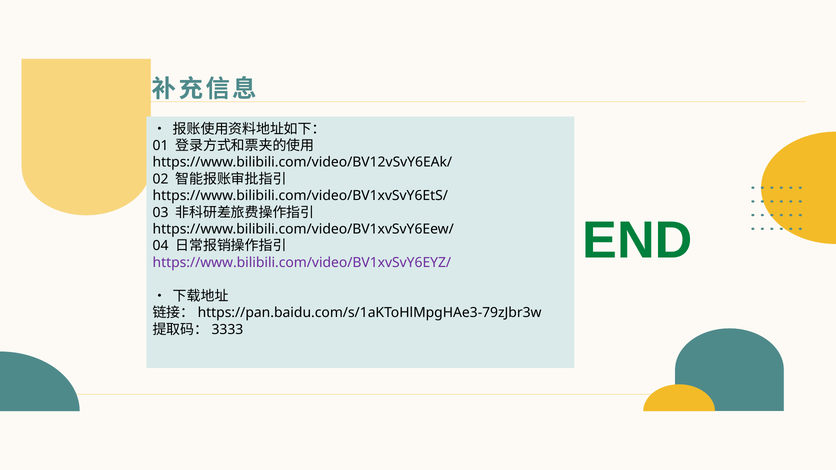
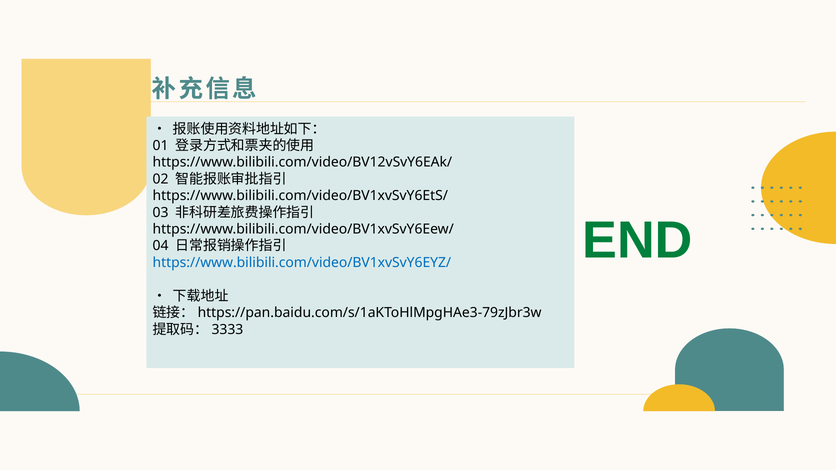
https://www.bilibili.com/video/BV1xvSvY6EYZ/ colour: purple -> blue (302, 263)
